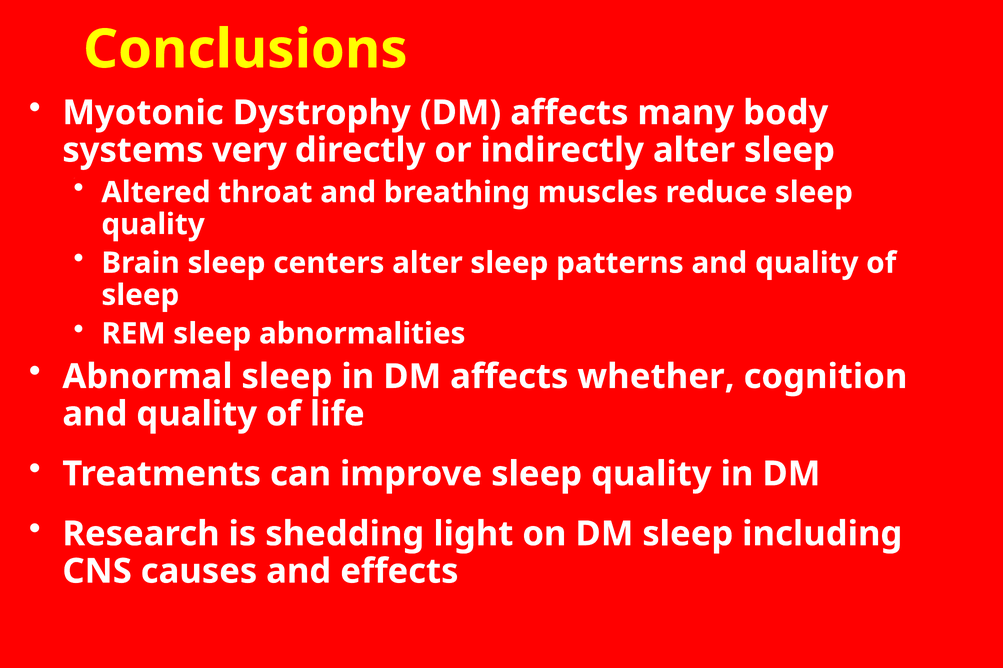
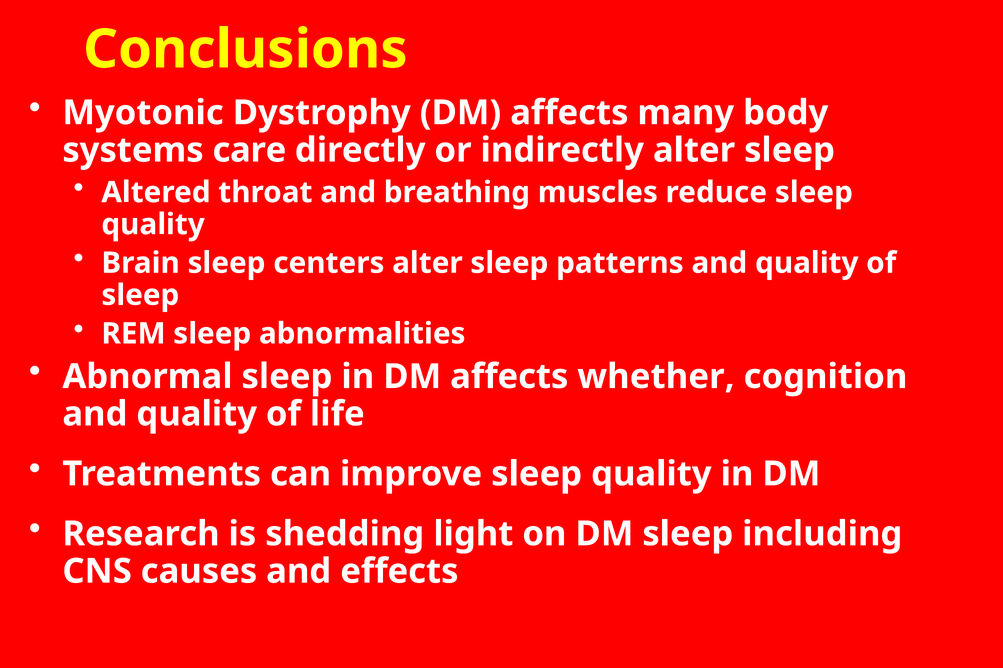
very: very -> care (249, 150)
